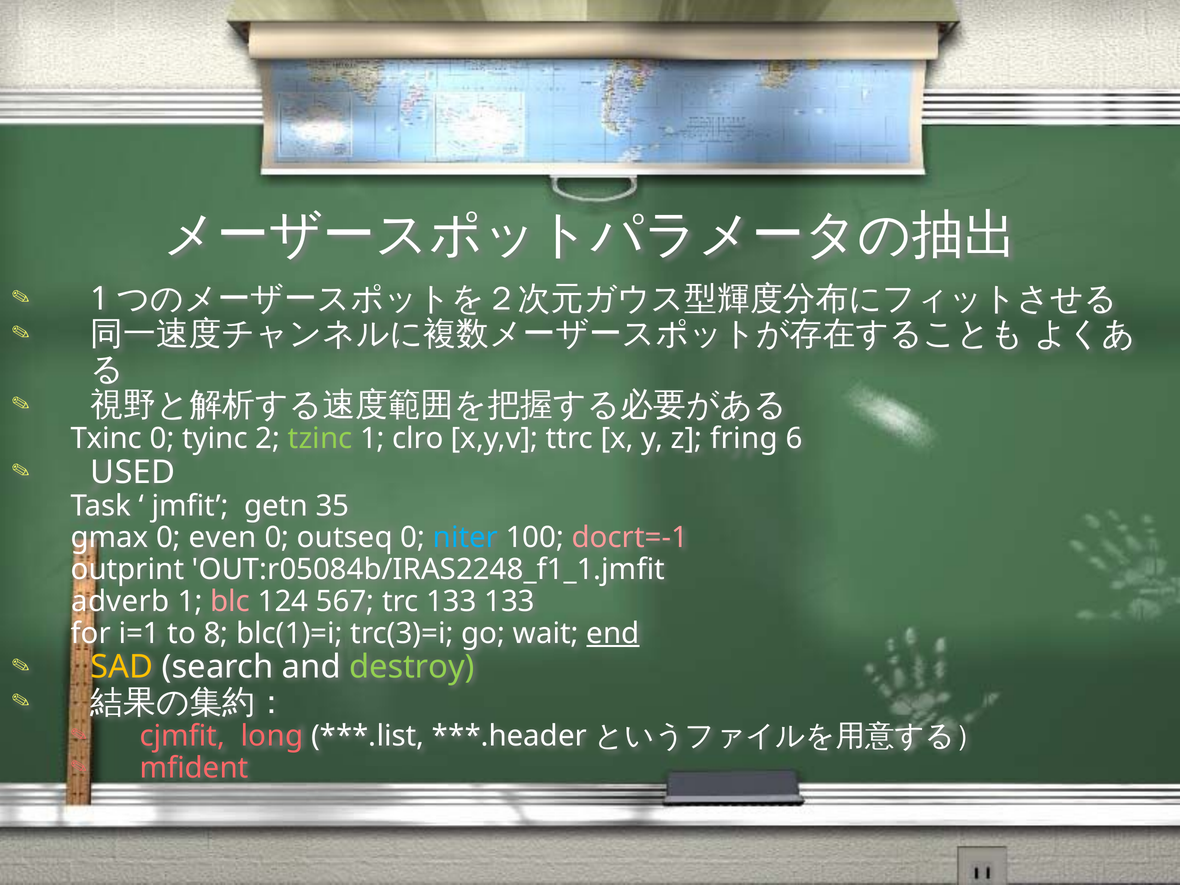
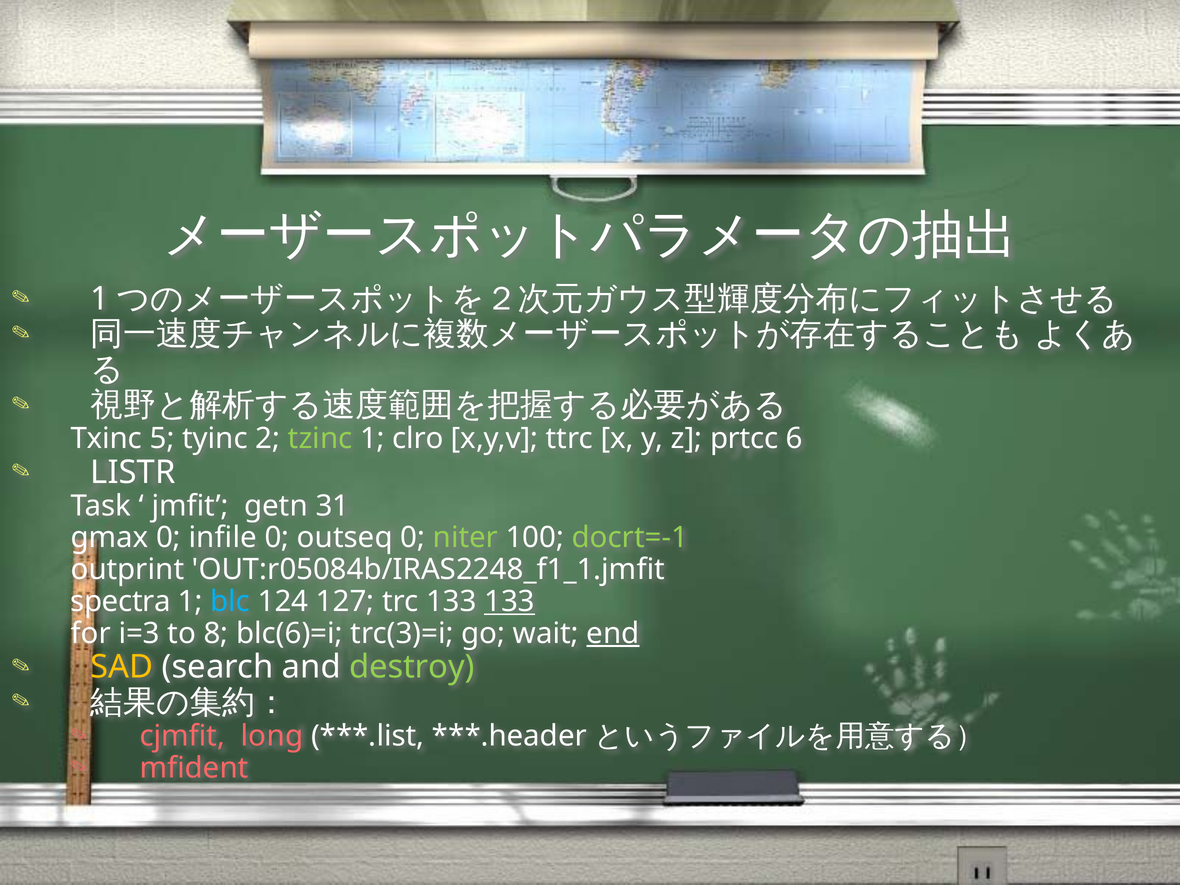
Txinc 0: 0 -> 5 (162, 439)
fring: fring -> prtcc (744, 439)
USED: USED -> LISTR (133, 472)
35: 35 -> 31 (332, 506)
even: even -> infile (223, 538)
niter colour: light blue -> light green (465, 538)
docrt=-1 colour: pink -> light green (630, 538)
adverb: adverb -> spectra (121, 601)
blc colour: pink -> light blue (230, 601)
567: 567 -> 127 (345, 601)
133 underline: none -> present (510, 601)
i=1: i=1 -> i=3 (139, 633)
blc(1)=i: blc(1)=i -> blc(6)=i (289, 633)
